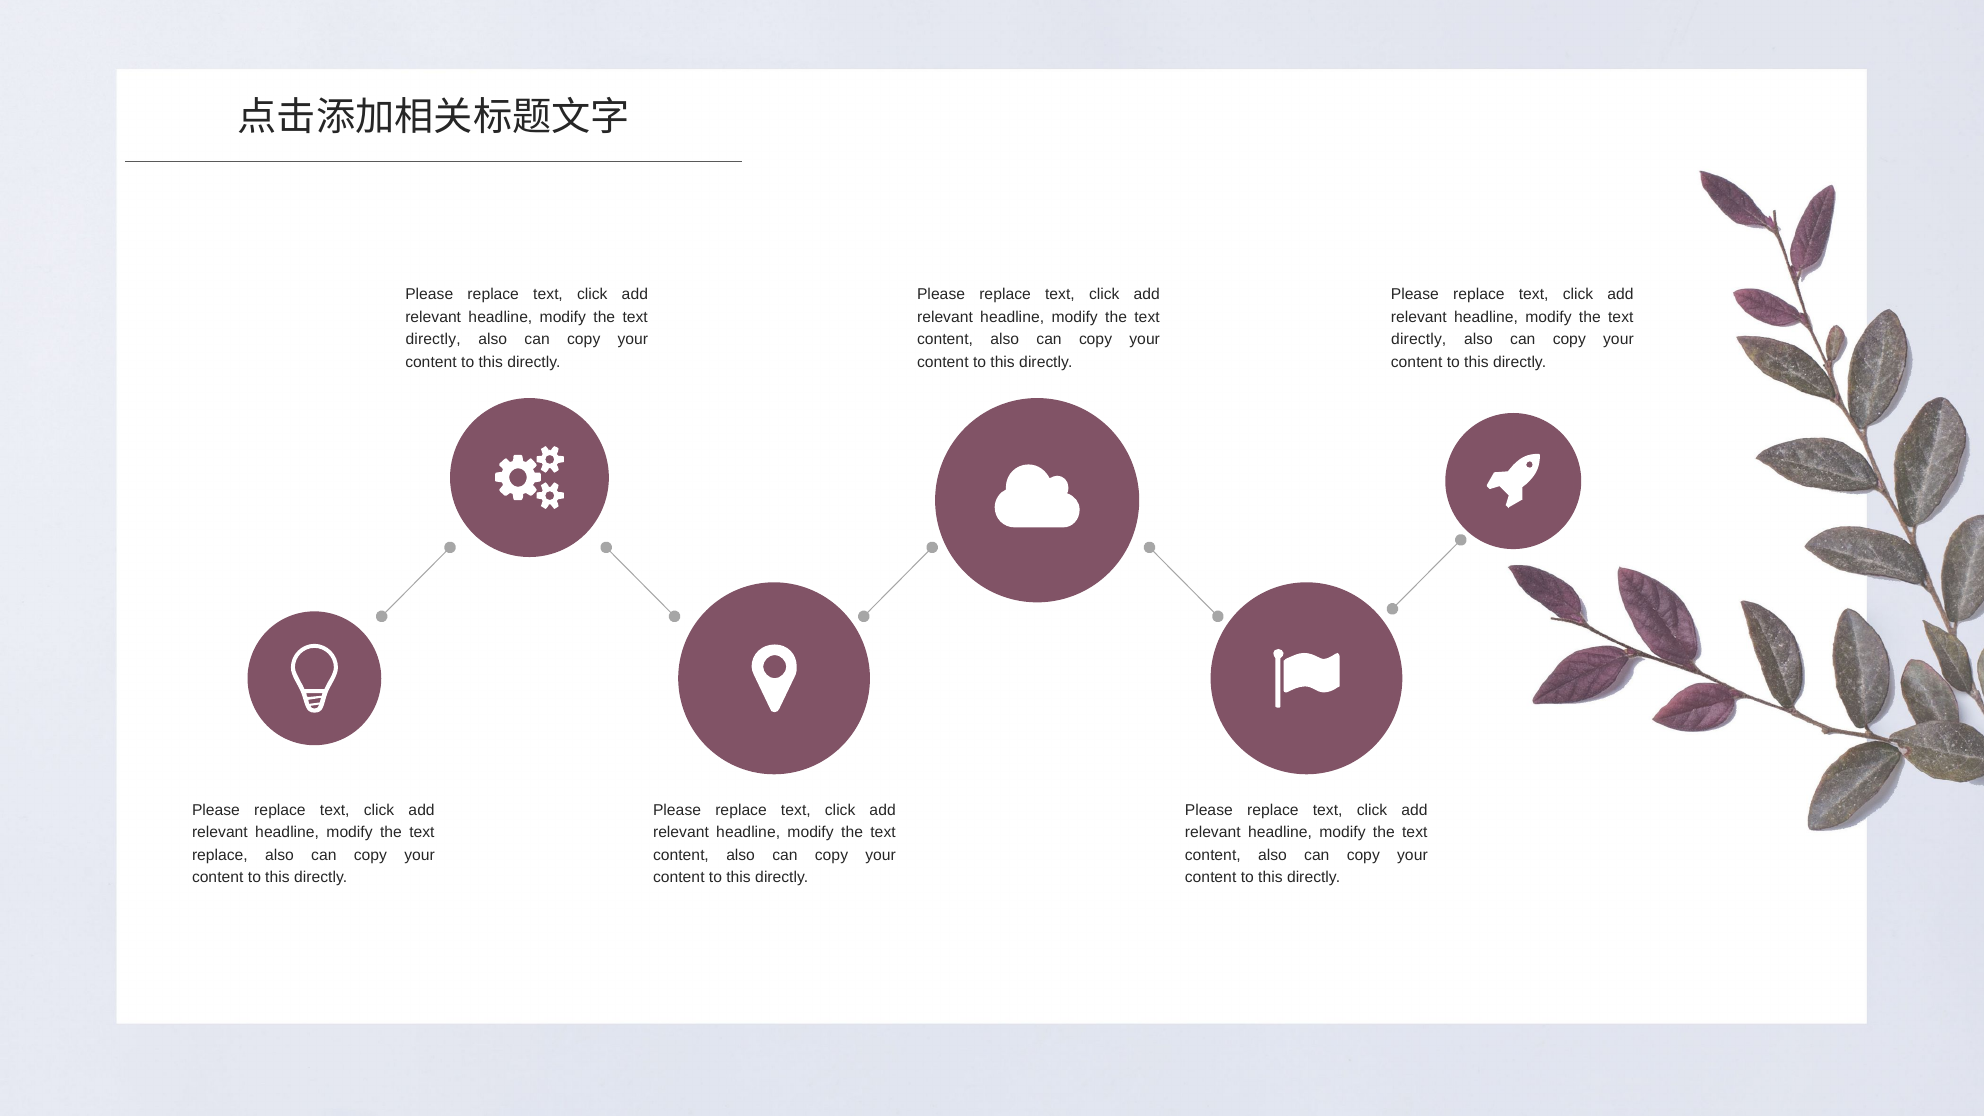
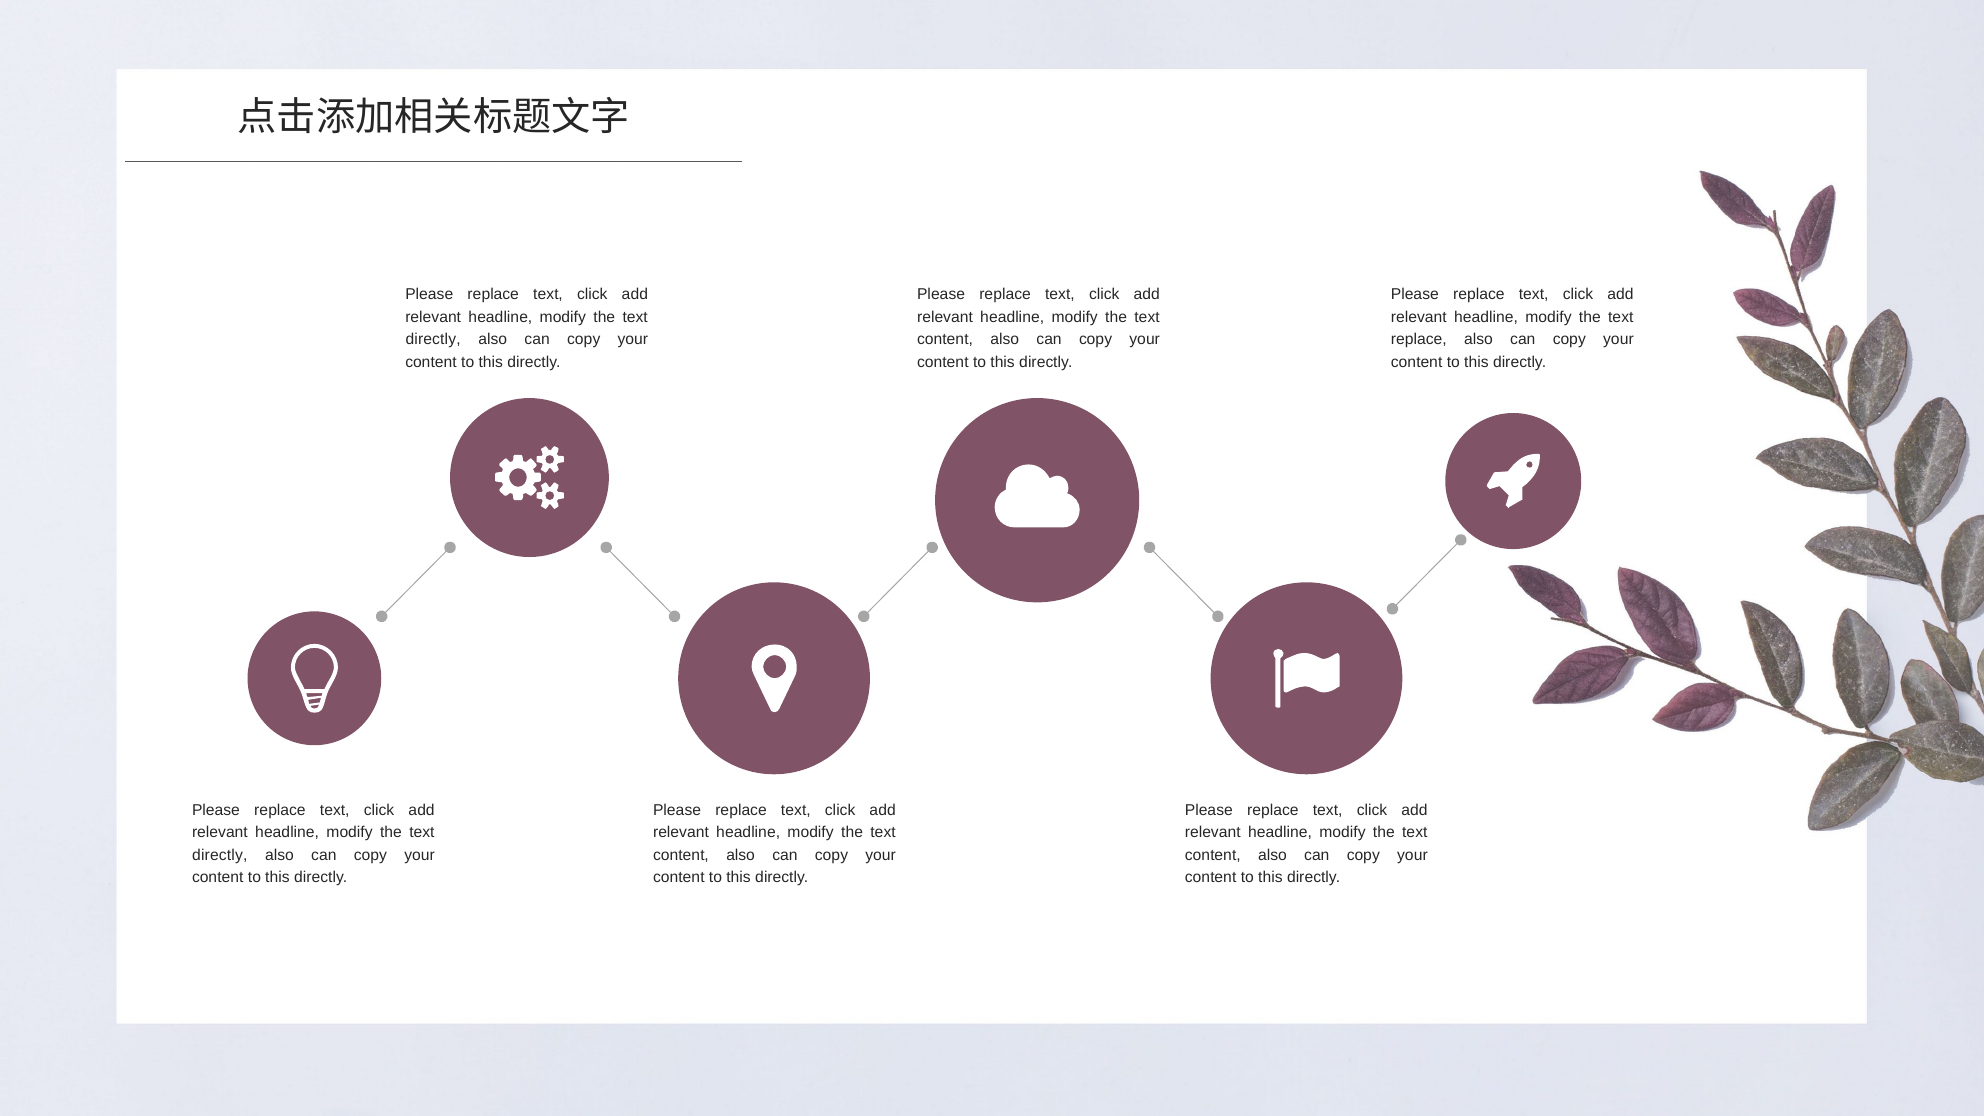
directly: directly -> replace (1419, 339)
replace: replace -> directly (220, 855)
